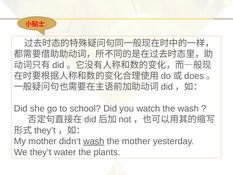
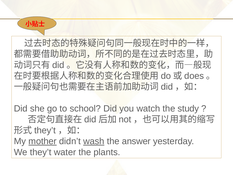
the wash: wash -> study (188, 108)
mother underline: none -> present (43, 141)
the mother: mother -> answer (136, 141)
